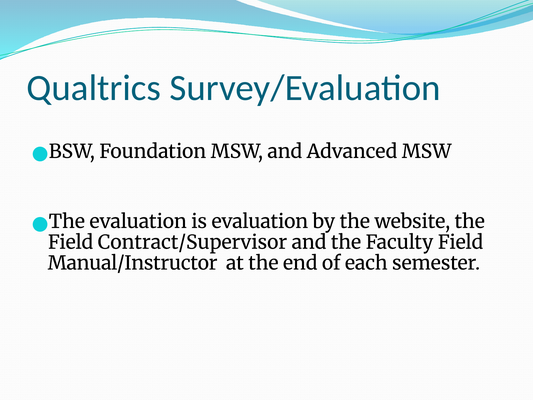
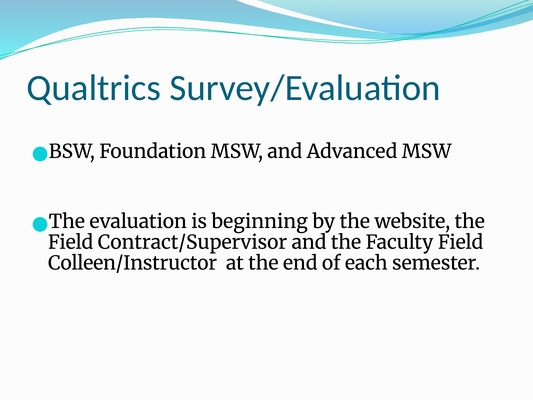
is evaluation: evaluation -> beginning (260, 221)
Manual/Instructor: Manual/Instructor -> Colleen/Instructor (133, 263)
